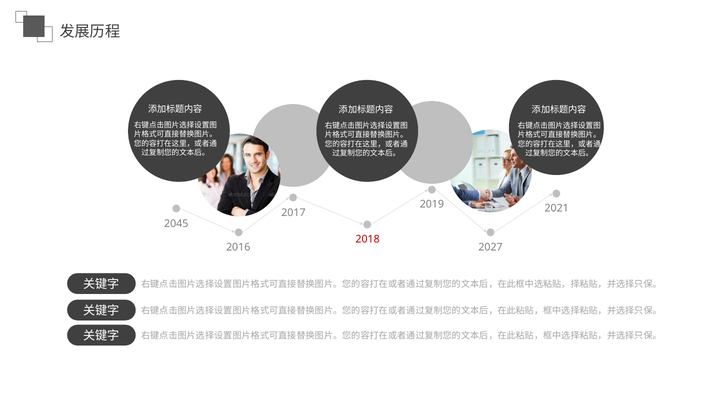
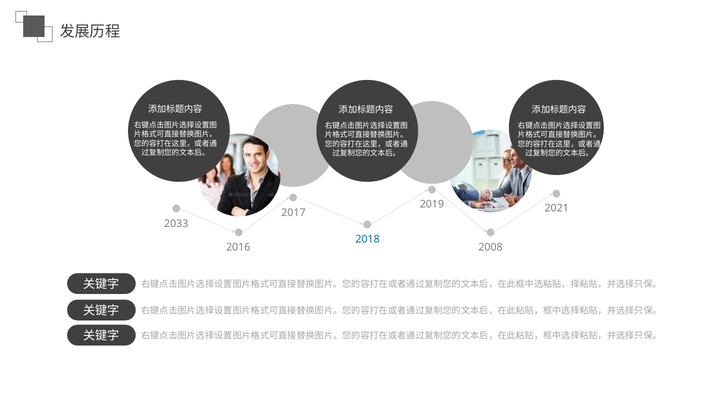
2045: 2045 -> 2033 (176, 223)
2018 colour: red -> blue (368, 239)
2027: 2027 -> 2008 (491, 247)
